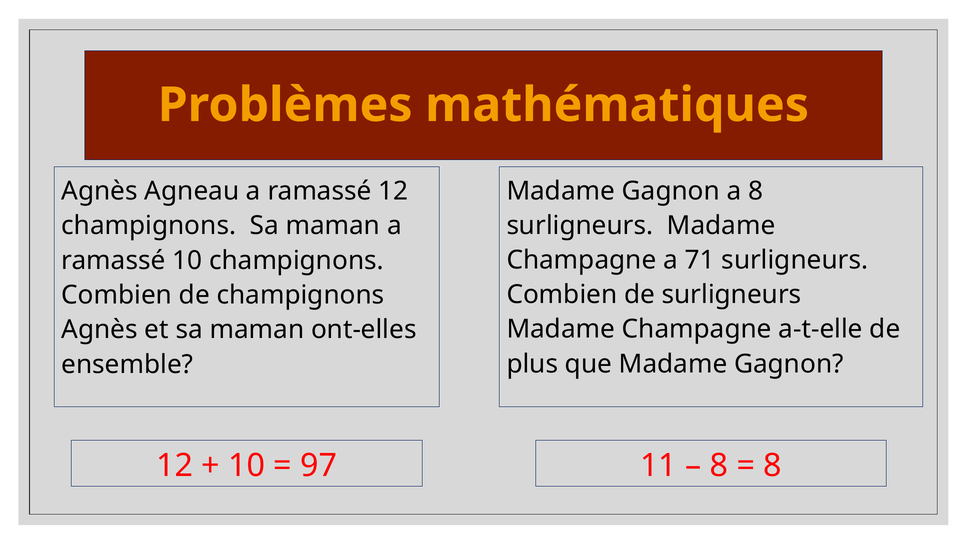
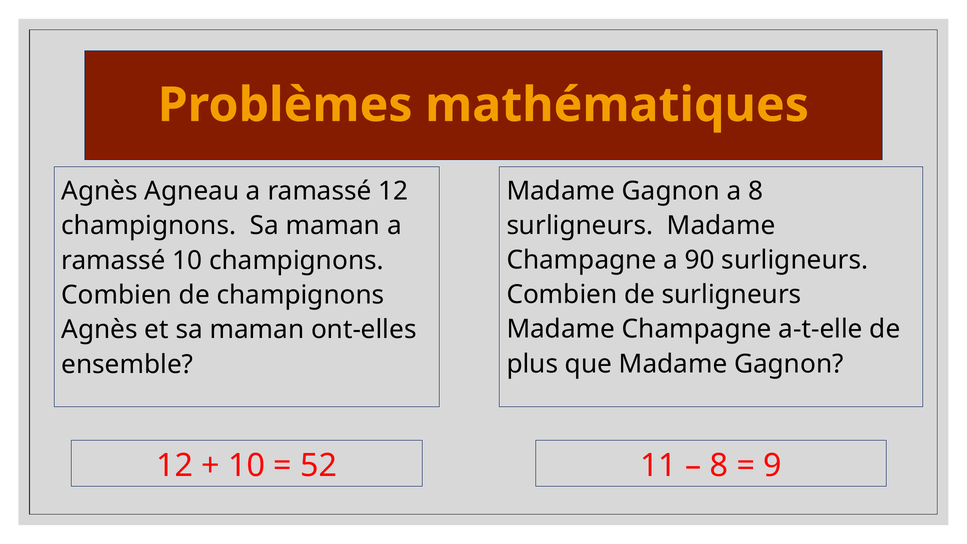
71: 71 -> 90 (700, 260)
97: 97 -> 52 (319, 466)
8: 8 -> 9 (773, 466)
